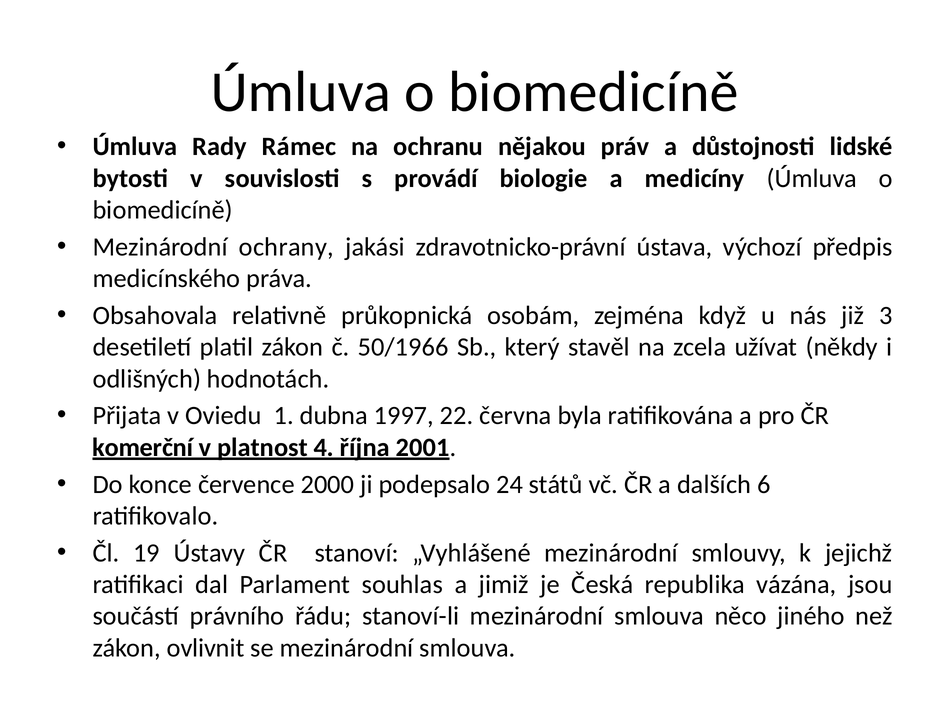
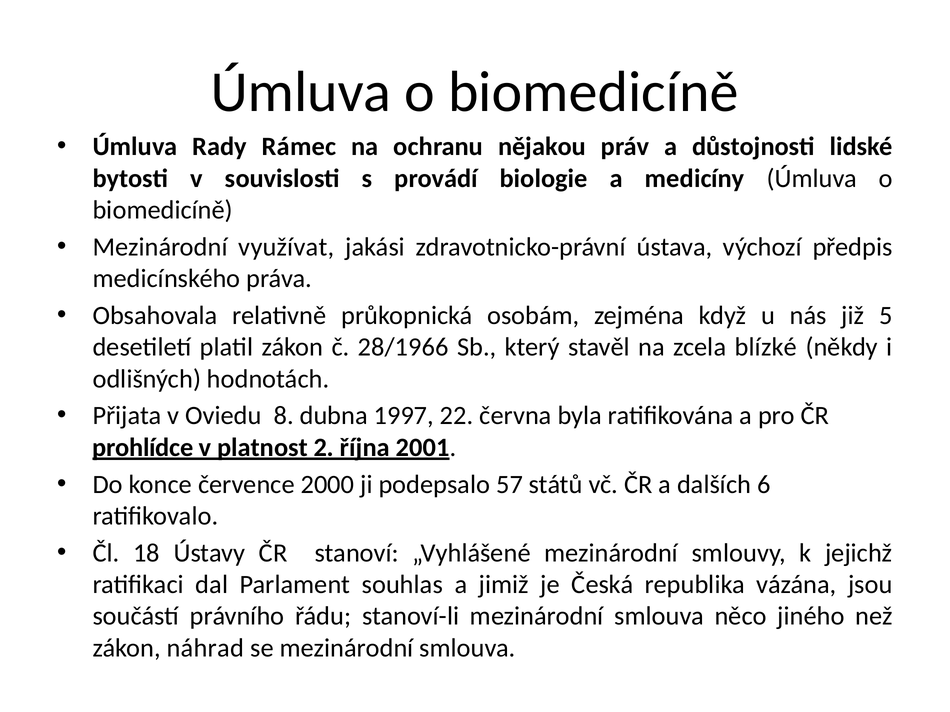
ochrany: ochrany -> využívat (286, 247)
3: 3 -> 5 (886, 316)
50/1966: 50/1966 -> 28/1966 (403, 347)
užívat: užívat -> blízké (766, 347)
1: 1 -> 8 (284, 416)
komerční: komerční -> prohlídce (143, 448)
4: 4 -> 2 (324, 448)
24: 24 -> 57 (510, 485)
19: 19 -> 18 (146, 553)
ovlivnit: ovlivnit -> náhrad (205, 648)
